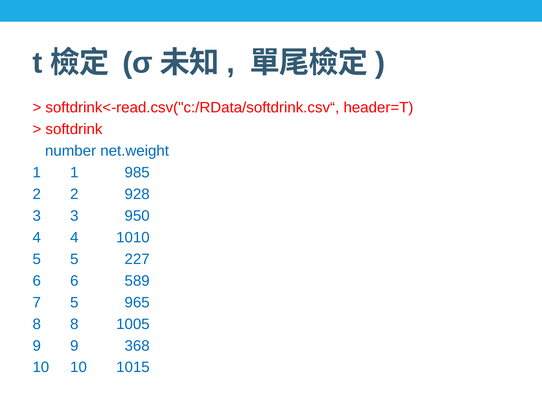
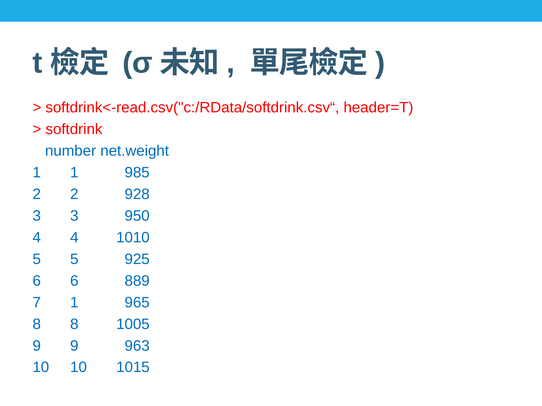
227: 227 -> 925 (137, 259)
589: 589 -> 889 (137, 281)
7 5: 5 -> 1 (74, 303)
368: 368 -> 963 (137, 346)
